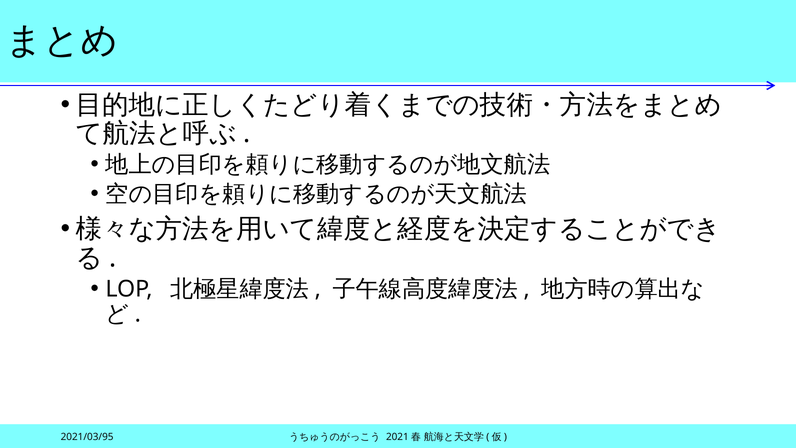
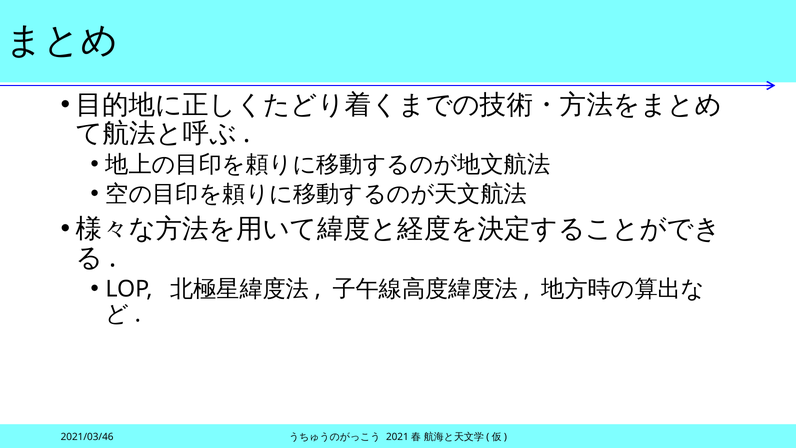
2021/03/95: 2021/03/95 -> 2021/03/46 (87, 436)
